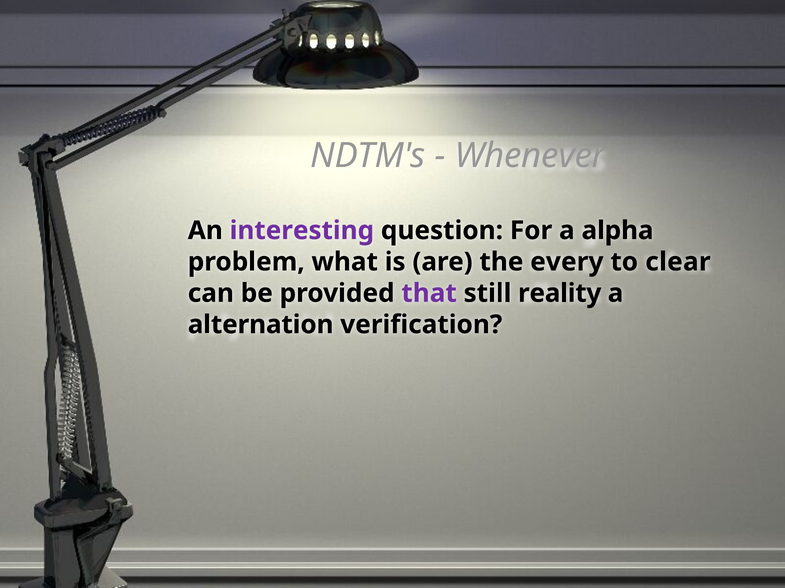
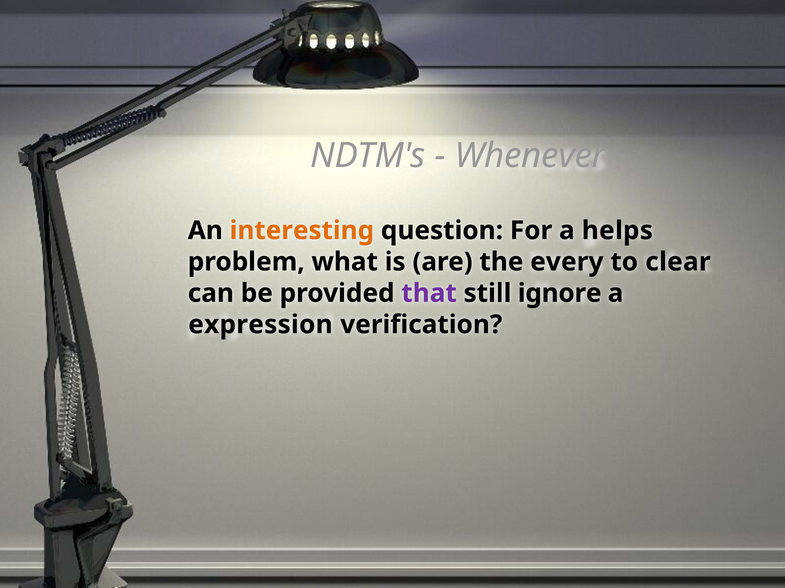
interesting colour: purple -> orange (302, 231)
alpha: alpha -> helps (617, 231)
reality: reality -> ignore (560, 294)
alternation: alternation -> expression (260, 325)
